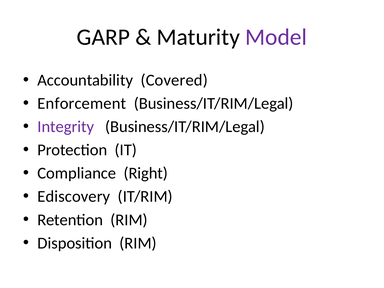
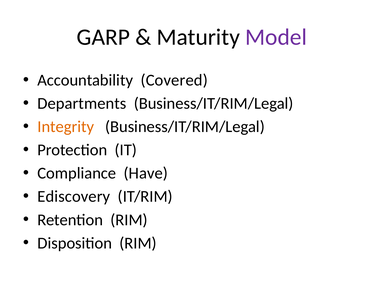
Enforcement: Enforcement -> Departments (82, 103)
Integrity colour: purple -> orange (66, 127)
Right: Right -> Have (146, 173)
